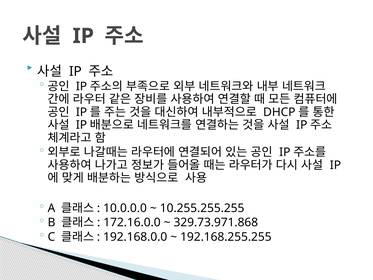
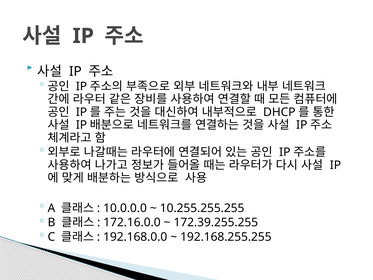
329.73.971.868: 329.73.971.868 -> 172.39.255.255 (216, 222)
